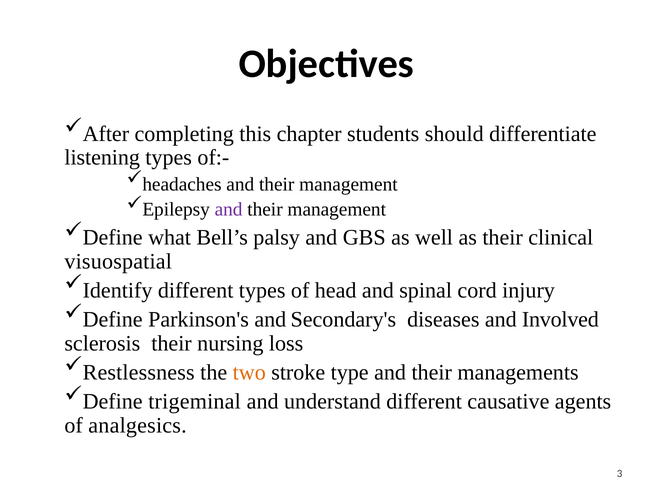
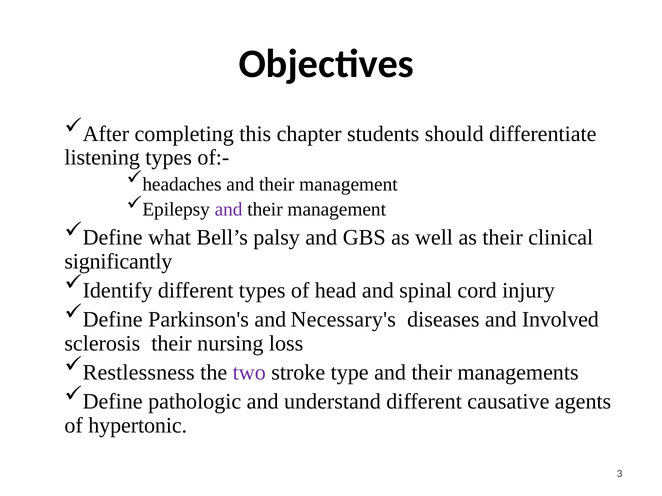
visuospatial: visuospatial -> significantly (118, 262)
Secondary's: Secondary's -> Necessary's (343, 320)
two colour: orange -> purple (249, 373)
trigeminal: trigeminal -> pathologic (195, 402)
analgesics: analgesics -> hypertonic (138, 426)
